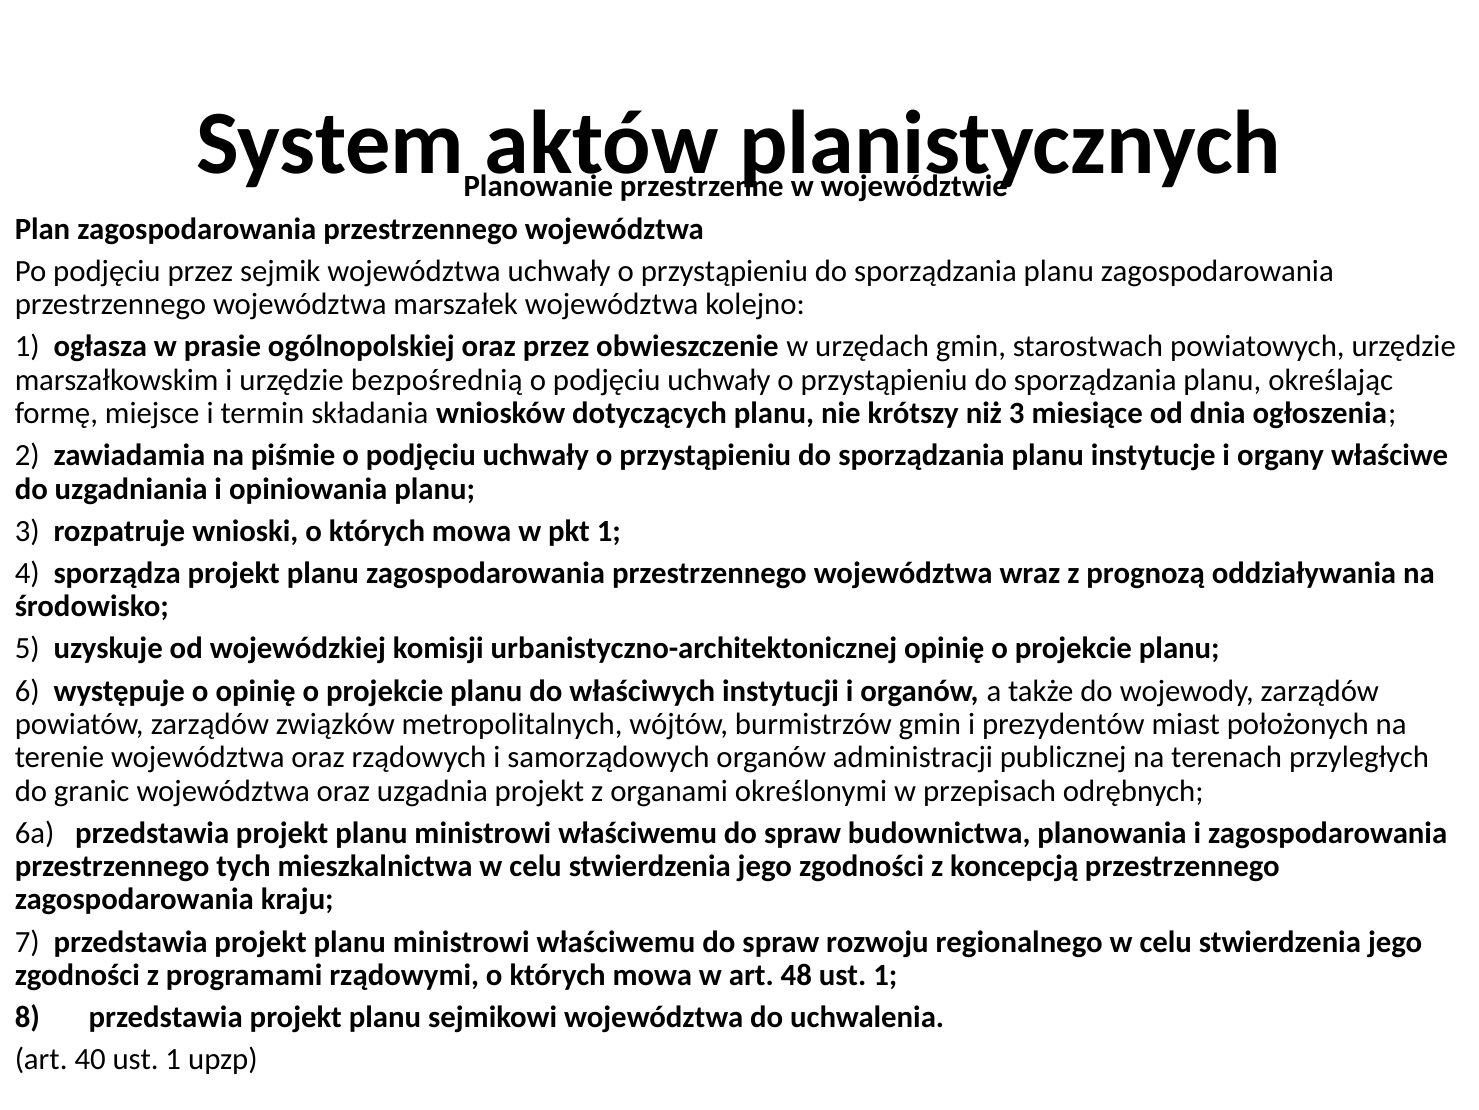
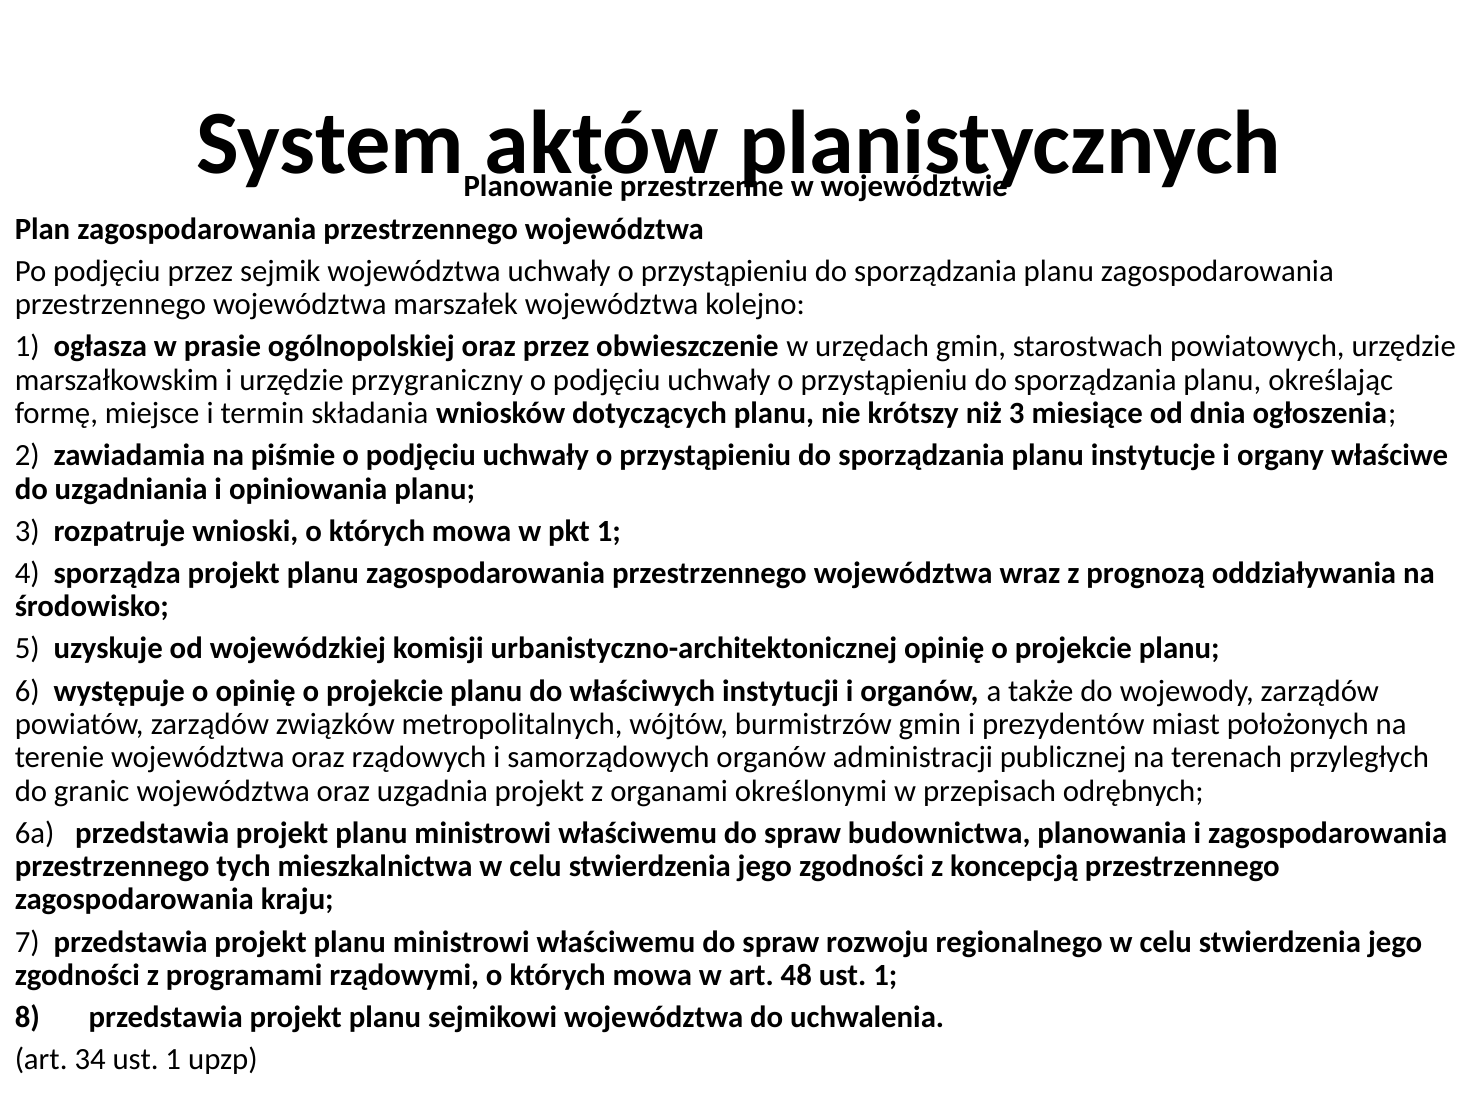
bezpośrednią: bezpośrednią -> przygraniczny (437, 380)
40: 40 -> 34 (90, 1059)
